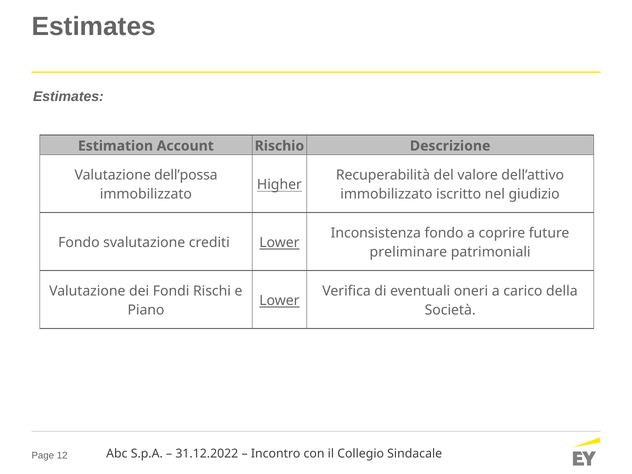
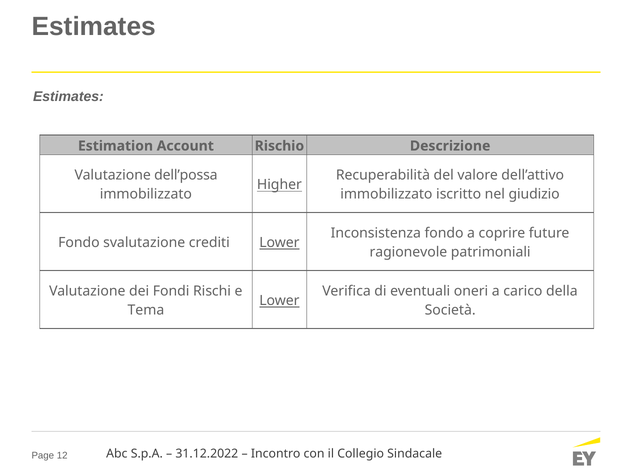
preliminare: preliminare -> ragionevole (408, 252)
Piano: Piano -> Tema (146, 310)
